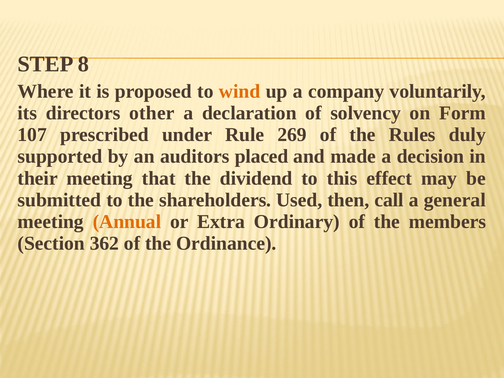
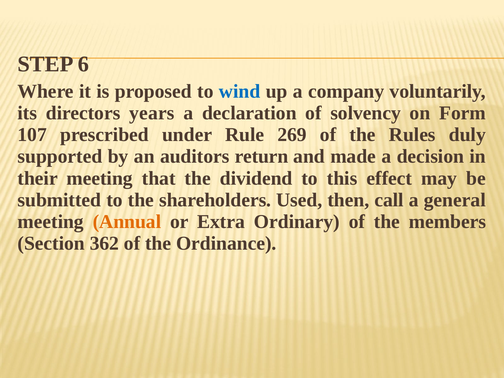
8: 8 -> 6 (83, 64)
wind colour: orange -> blue (240, 91)
other: other -> years (152, 113)
placed: placed -> return (262, 157)
